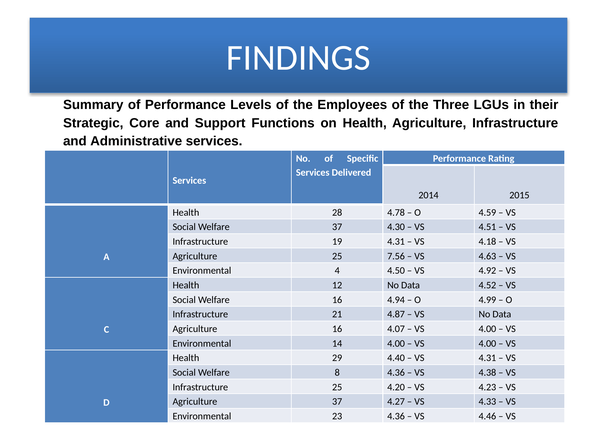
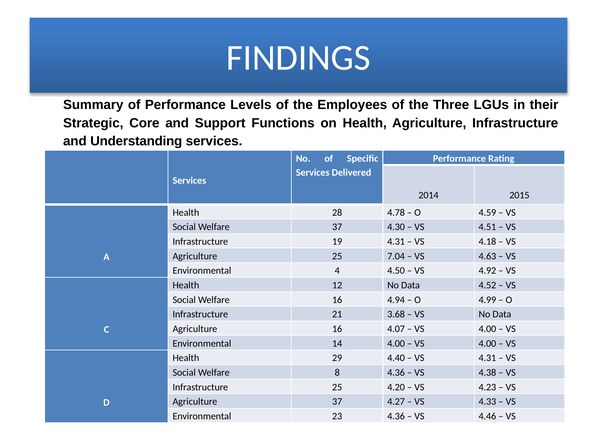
Administrative: Administrative -> Understanding (136, 141)
7.56: 7.56 -> 7.04 (396, 256)
4.87: 4.87 -> 3.68 (396, 314)
